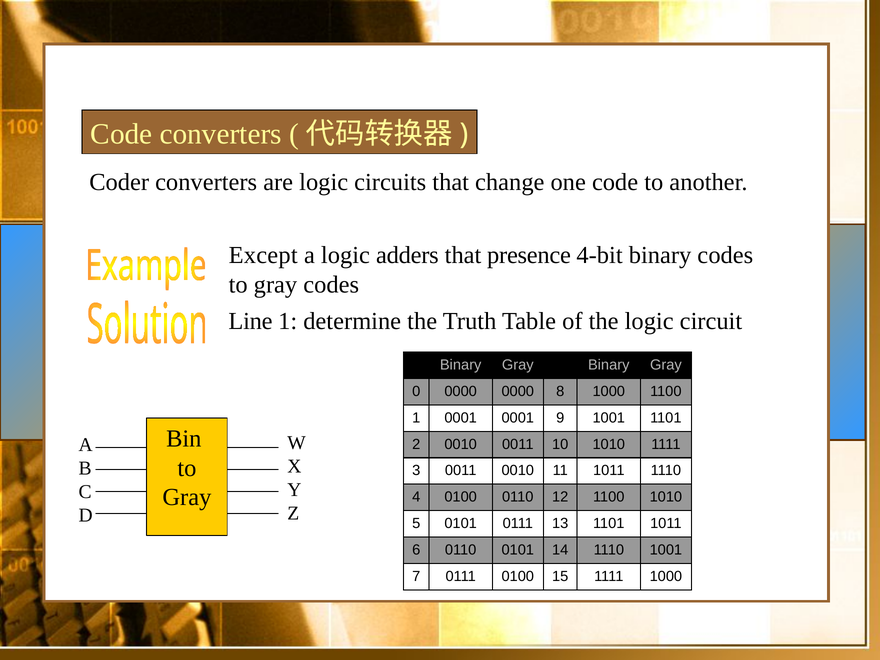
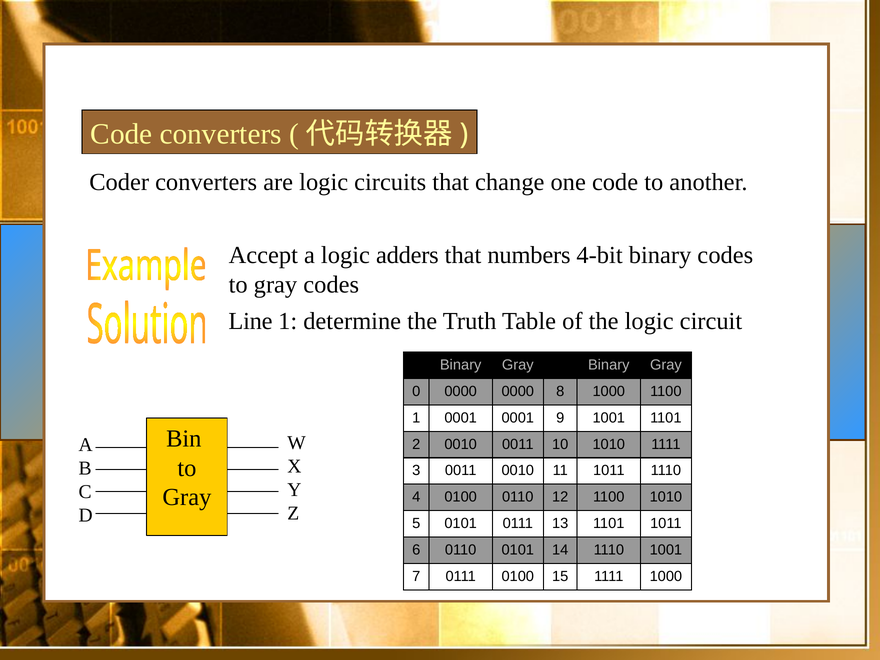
Except: Except -> Accept (263, 255)
presence: presence -> numbers (529, 255)
